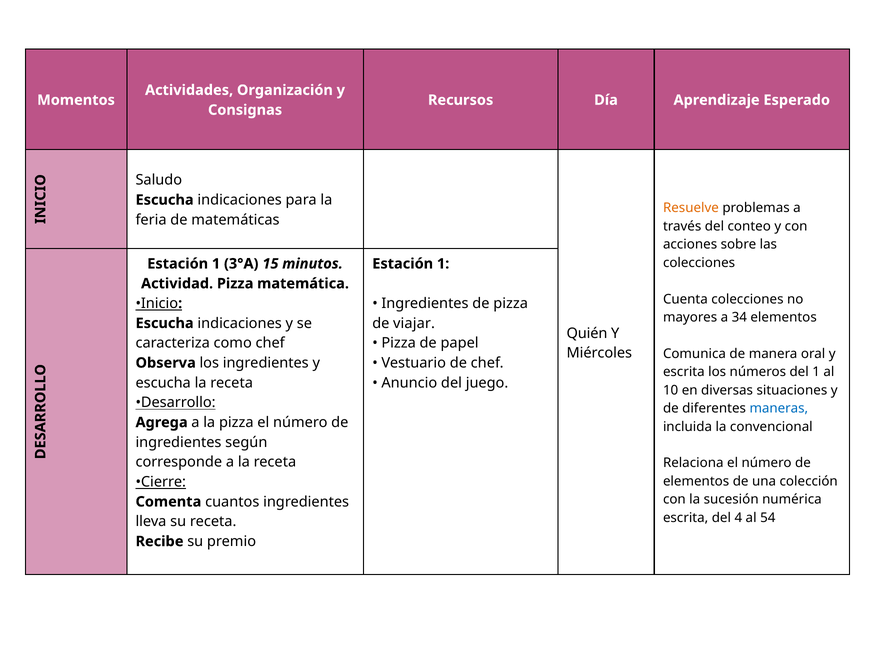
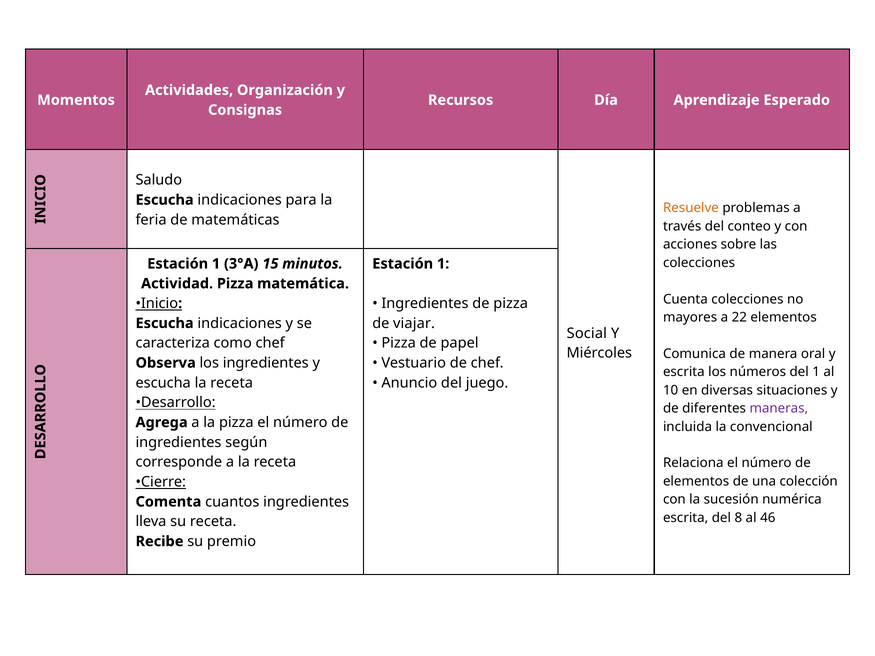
34: 34 -> 22 (739, 317)
Quién: Quién -> Social (587, 333)
maneras colour: blue -> purple (779, 409)
4: 4 -> 8 (738, 518)
54: 54 -> 46 (768, 518)
